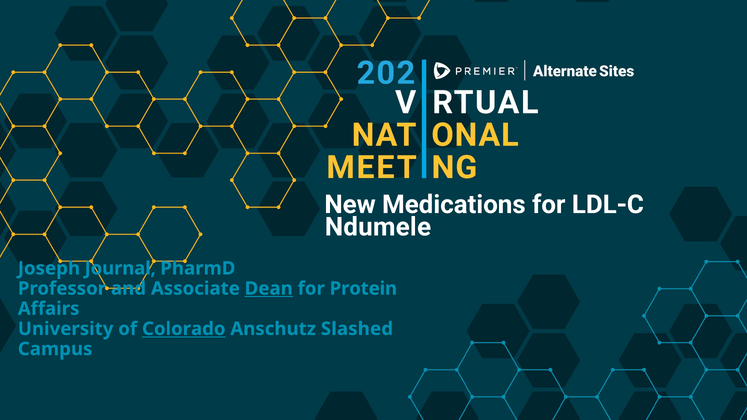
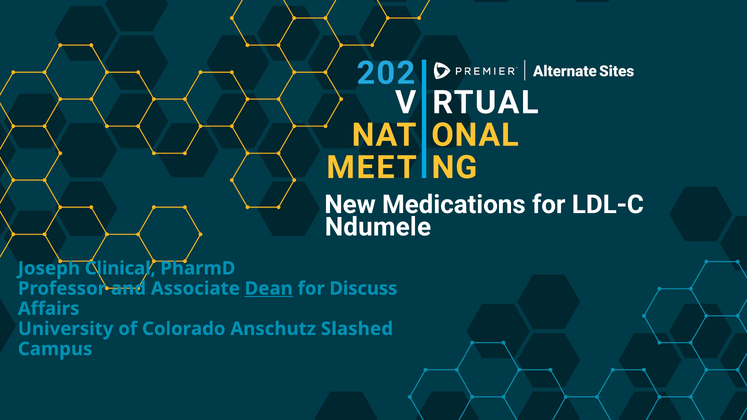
Journal: Journal -> Clinical (120, 268)
Protein: Protein -> Discuss (363, 289)
Colorado underline: present -> none (184, 329)
